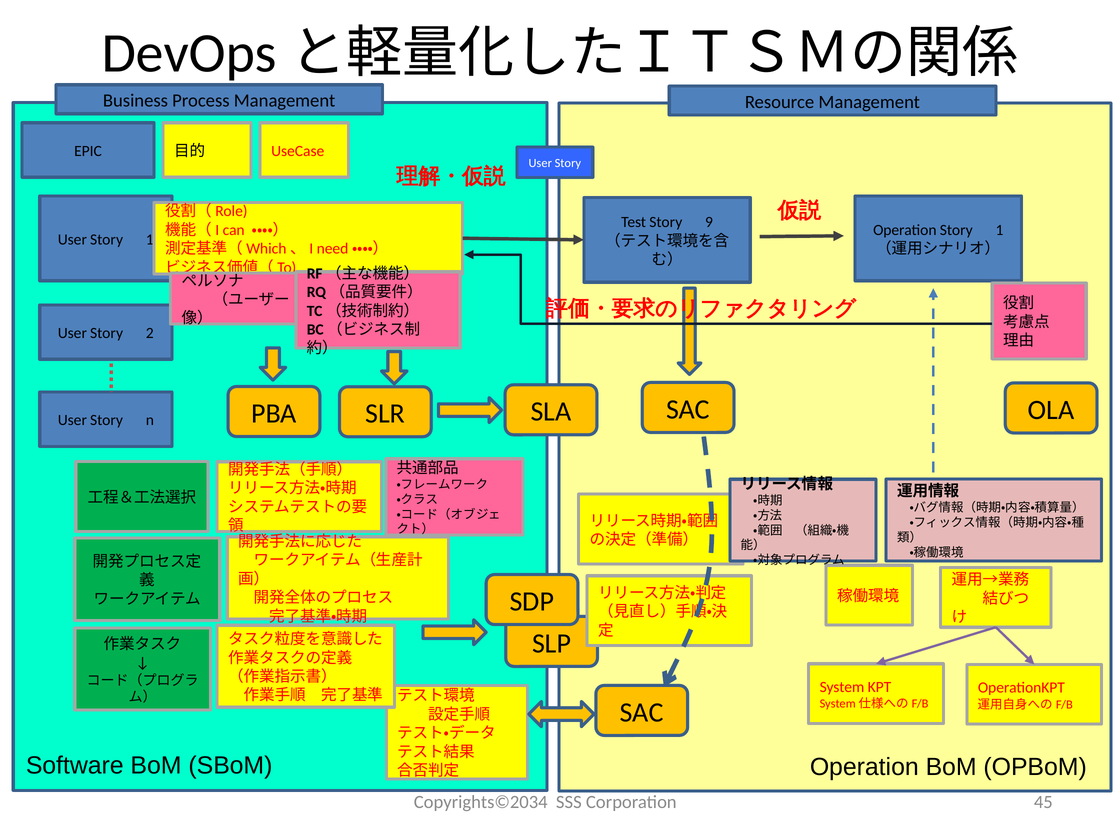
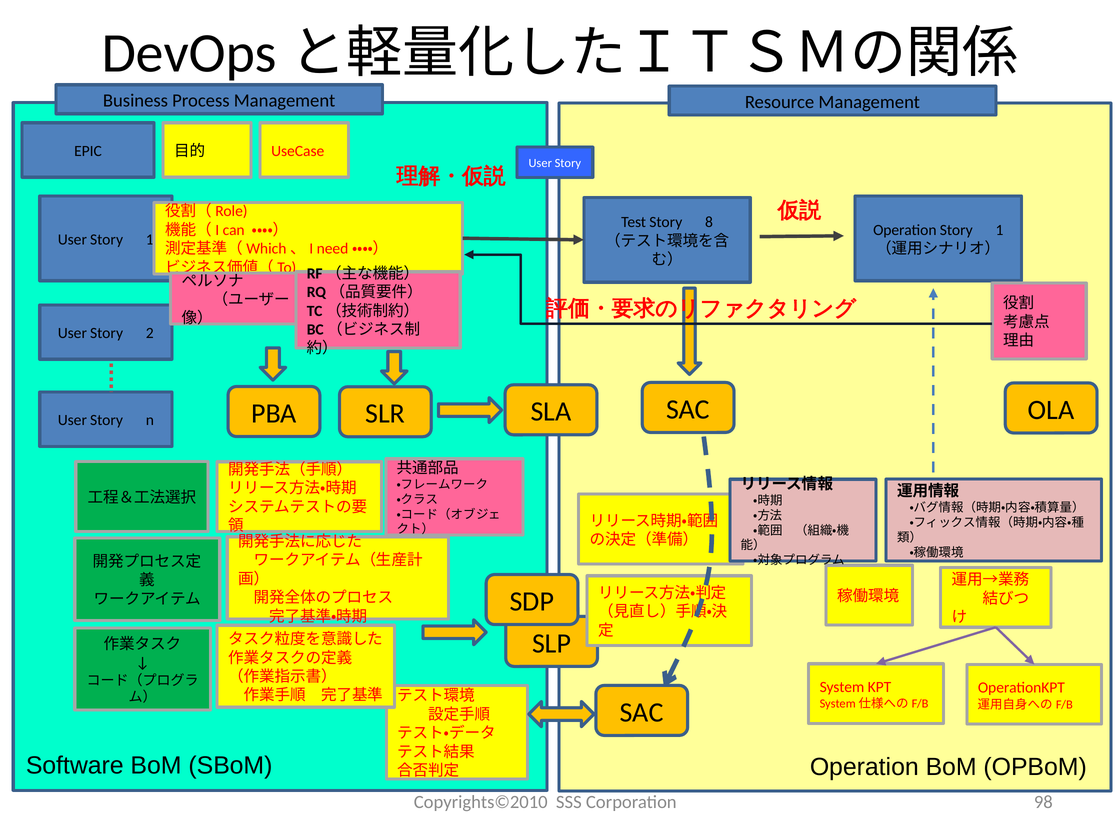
9: 9 -> 8 (709, 222)
Copyrights©2034: Copyrights©2034 -> Copyrights©2010 (481, 802)
45: 45 -> 98 (1043, 802)
